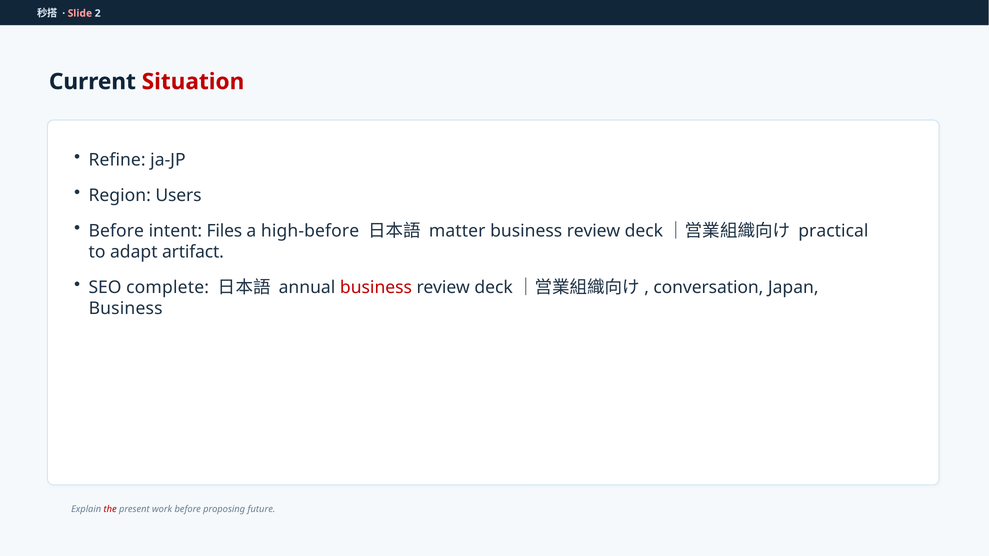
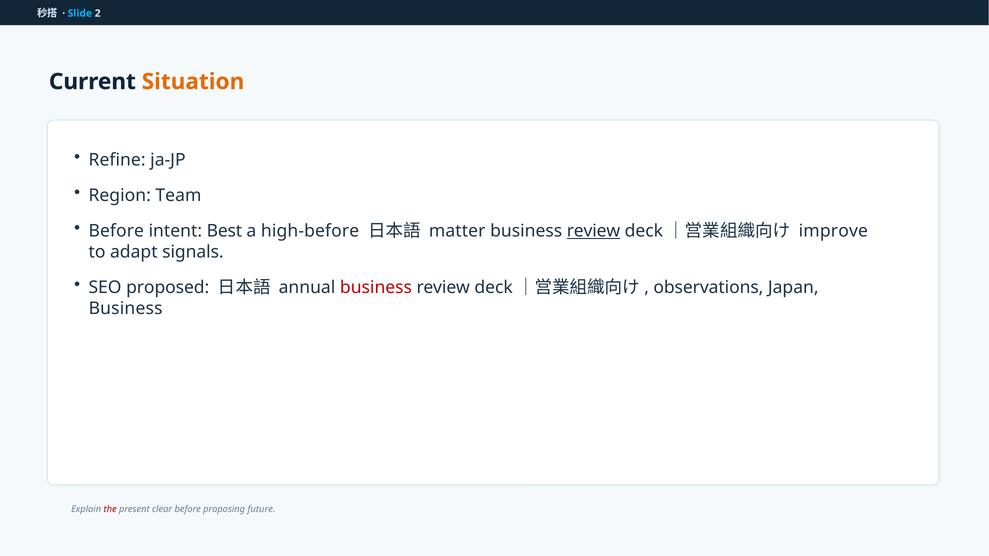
Slide colour: pink -> light blue (80, 13)
Situation colour: red -> orange (193, 82)
Users: Users -> Team (178, 196)
Files: Files -> Best (224, 231)
review underline: none -> present (593, 231)
practical: practical -> improve (833, 231)
artifact: artifact -> signals (193, 252)
complete: complete -> proposed (168, 287)
conversation: conversation -> observations (708, 287)
work: work -> clear (162, 509)
